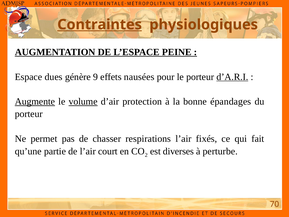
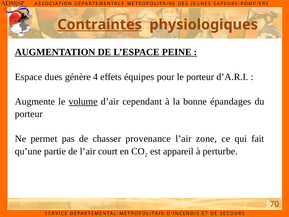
9: 9 -> 4 (96, 77)
nausées: nausées -> équipes (139, 77)
d’A.R.I underline: present -> none (232, 77)
Augmente underline: present -> none (35, 101)
protection: protection -> cependant (142, 101)
respirations: respirations -> provenance (148, 139)
fixés: fixés -> zone (206, 139)
diverses: diverses -> appareil (178, 151)
